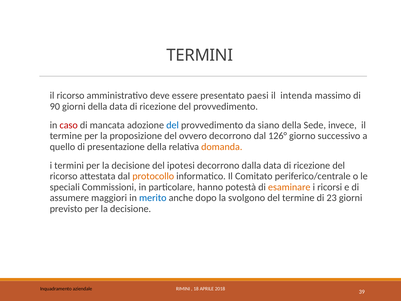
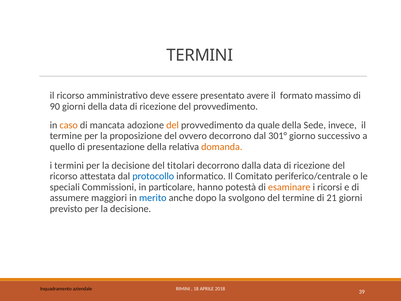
paesi: paesi -> avere (258, 96)
intenda: intenda -> formato (296, 96)
caso colour: red -> orange (69, 125)
del colour: blue -> orange (173, 125)
siano: siano -> quale (269, 125)
126°: 126° -> 301° (278, 136)
ipotesi: ipotesi -> titolari (181, 165)
protocollo colour: orange -> blue (153, 176)
23: 23 -> 21 (332, 198)
